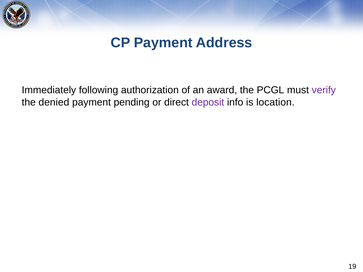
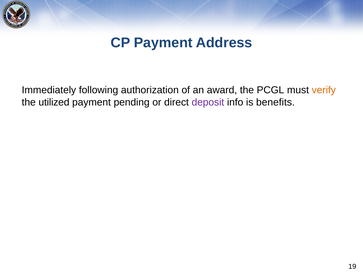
verify colour: purple -> orange (324, 90)
denied: denied -> utilized (54, 102)
location: location -> benefits (275, 102)
